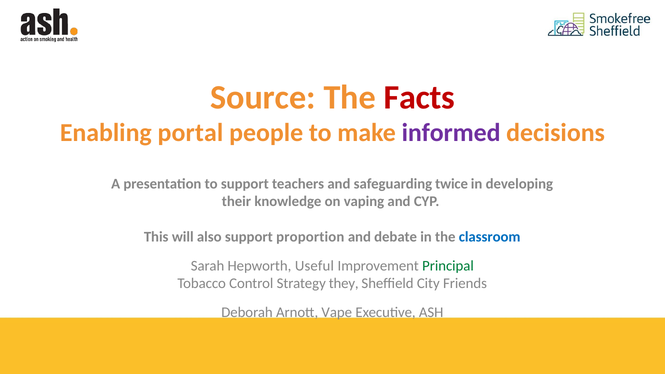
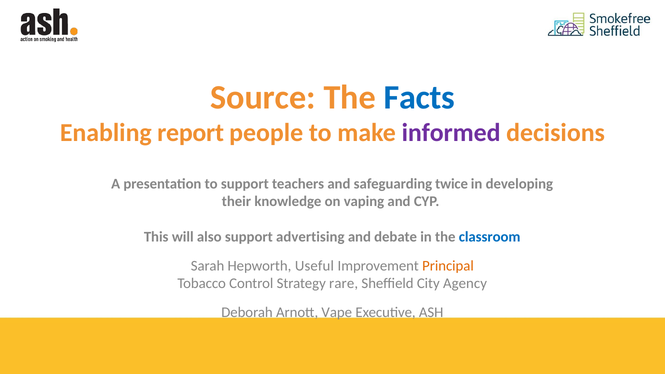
Facts colour: red -> blue (419, 97)
portal: portal -> report (191, 133)
proportion: proportion -> advertising (310, 237)
Principal colour: green -> orange (448, 266)
they: they -> rare (344, 284)
Friends: Friends -> Agency (465, 284)
